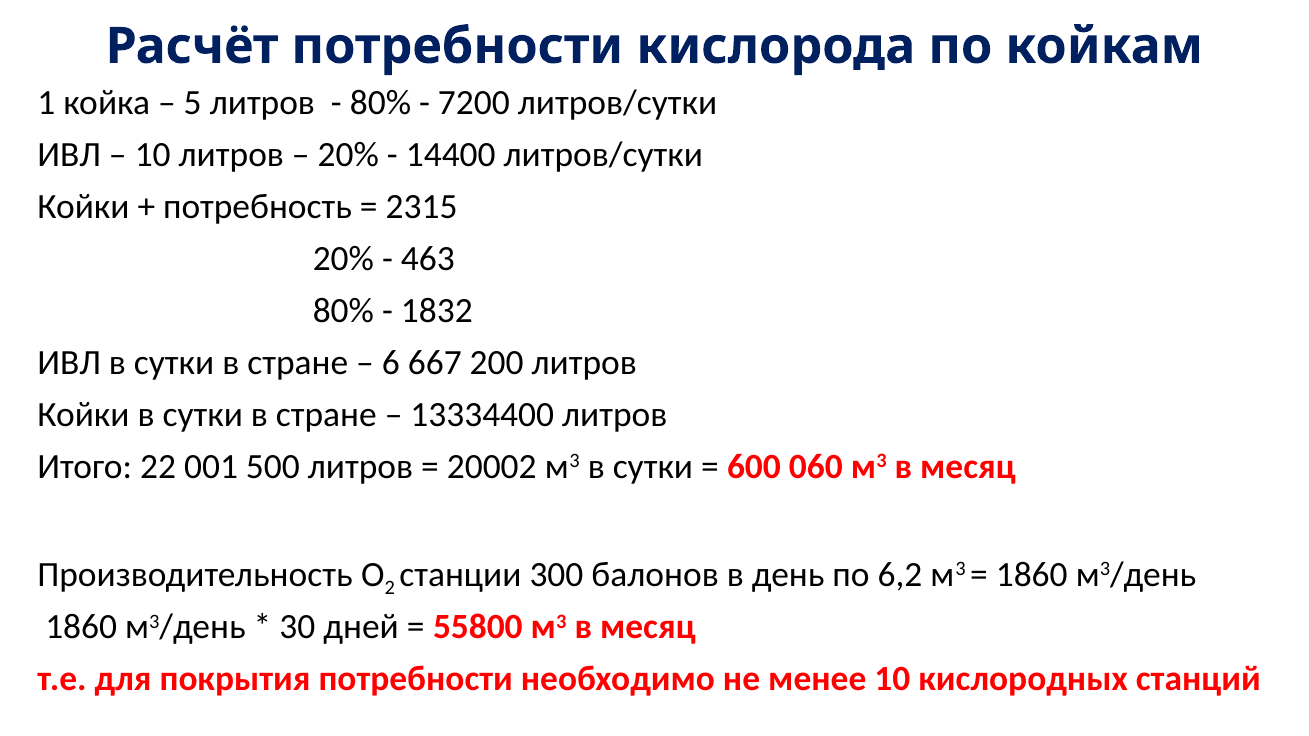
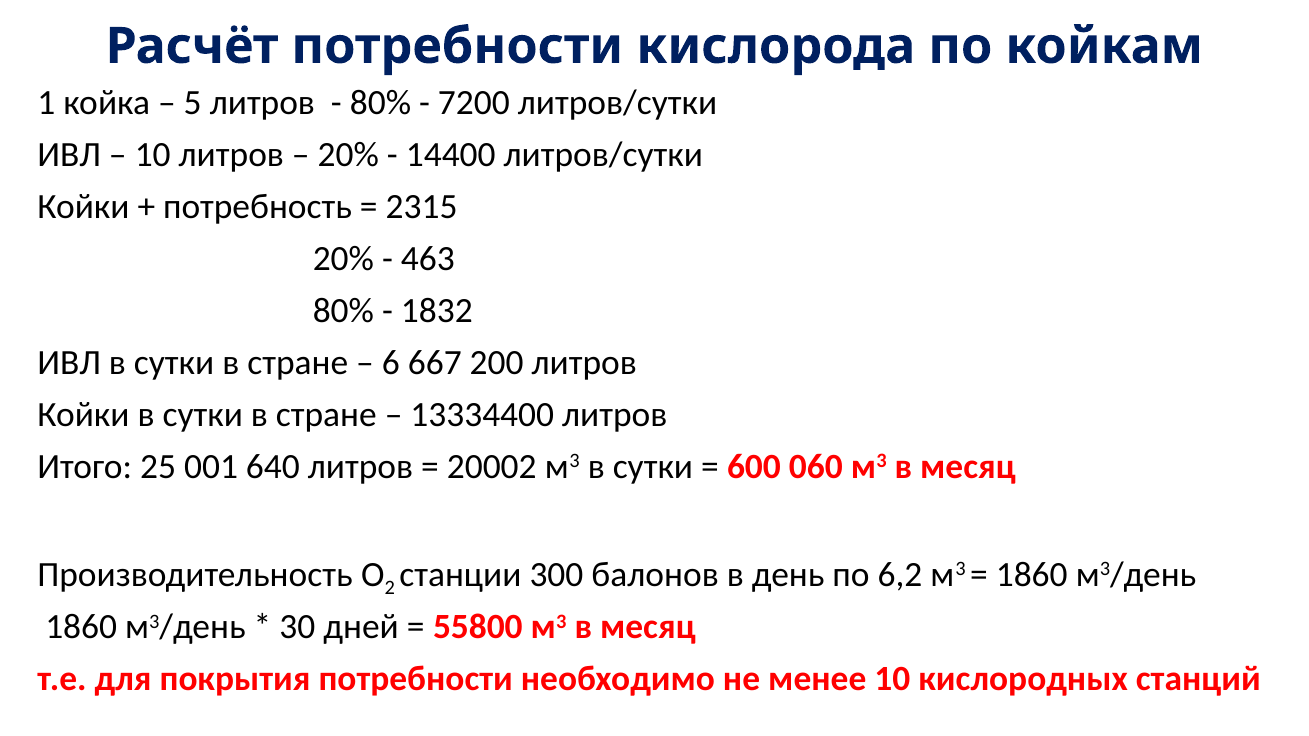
22: 22 -> 25 (158, 467)
500: 500 -> 640 (273, 467)
